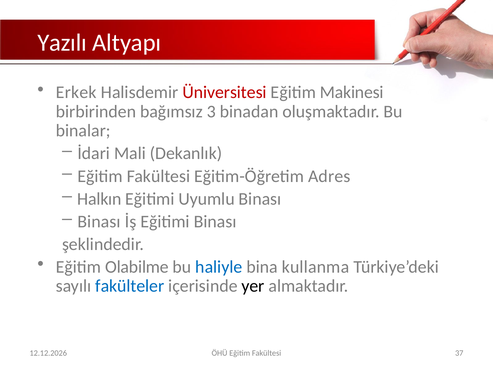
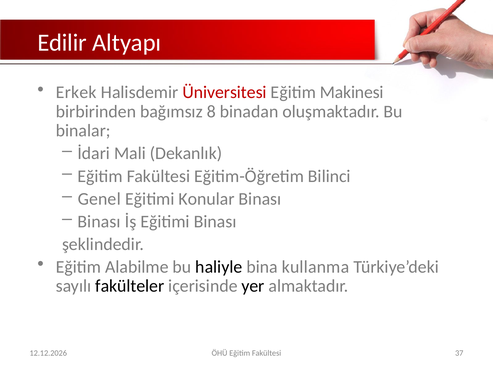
Yazılı: Yazılı -> Edilir (62, 43)
3: 3 -> 8 (211, 111)
Adres: Adres -> Bilinci (329, 176)
Halkın: Halkın -> Genel (99, 199)
Uyumlu: Uyumlu -> Konular (207, 199)
Olabilme: Olabilme -> Alabilme (137, 267)
haliyle colour: blue -> black (219, 267)
fakülteler colour: blue -> black (130, 286)
